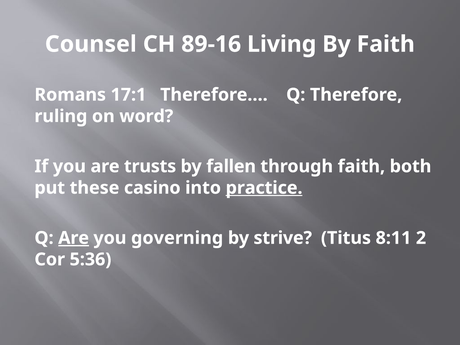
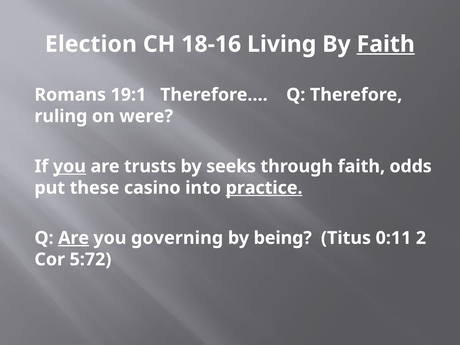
Counsel: Counsel -> Election (91, 44)
89-16: 89-16 -> 18-16 (211, 44)
Faith underline: none -> present (386, 44)
17:1: 17:1 -> 19:1 (128, 95)
word: word -> were (146, 116)
you underline: none -> present (69, 166)
fallen: fallen -> seeks (231, 166)
both: both -> odds (411, 166)
strive: strive -> being (283, 238)
8:11: 8:11 -> 0:11 (393, 238)
5:36: 5:36 -> 5:72 (90, 259)
